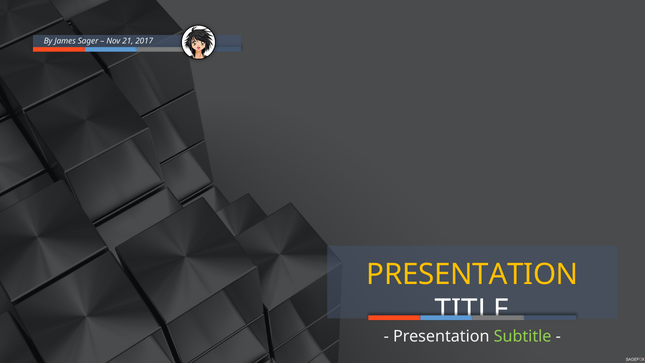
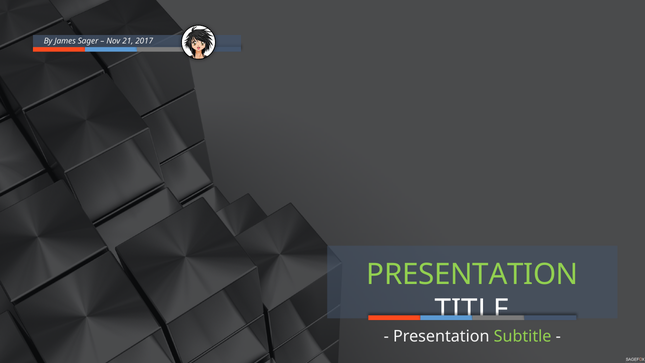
PRESENTATION colour: yellow -> light green (472, 274)
